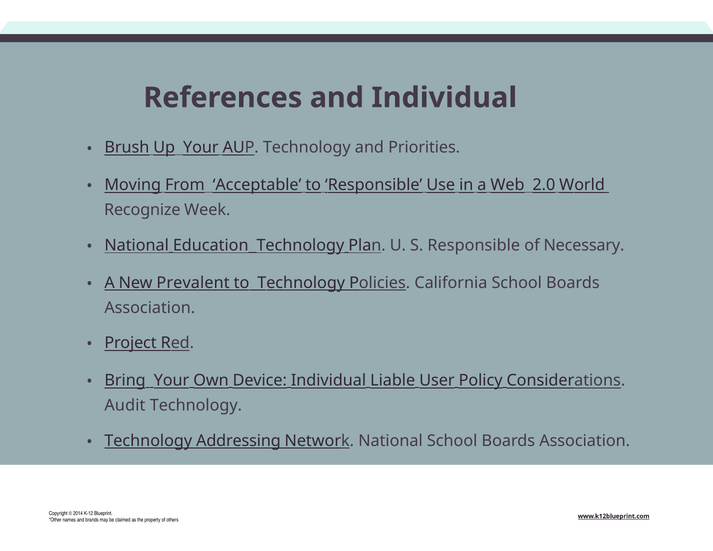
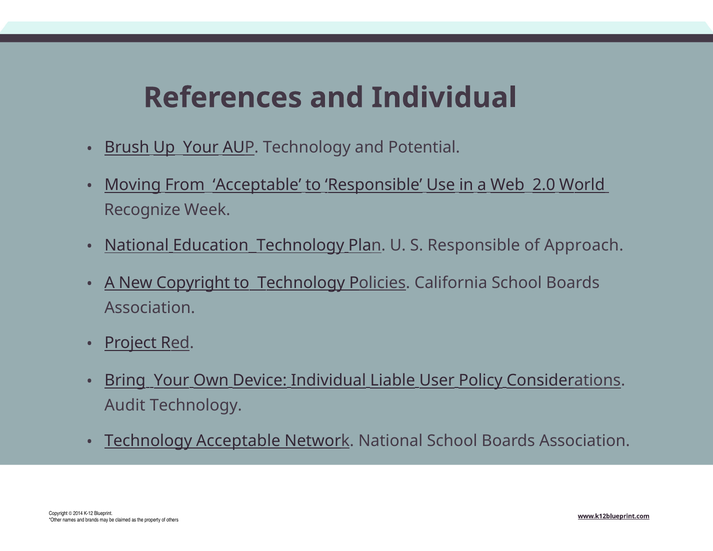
Priorities: Priorities -> Potential (424, 148)
Necessary: Necessary -> Approach (584, 245)
New Prevalent: Prevalent -> Copyright (193, 283)
Technology Addressing: Addressing -> Acceptable (238, 441)
